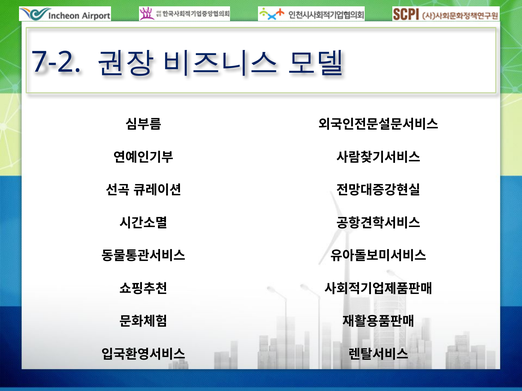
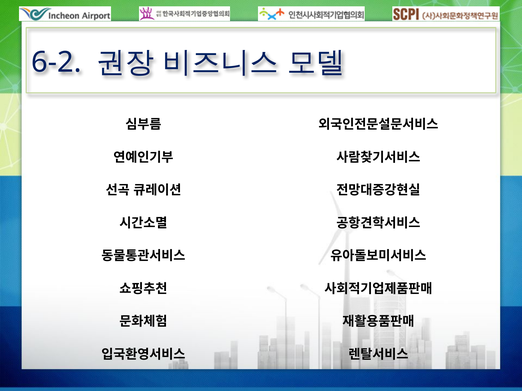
7-2: 7-2 -> 6-2 (56, 62)
